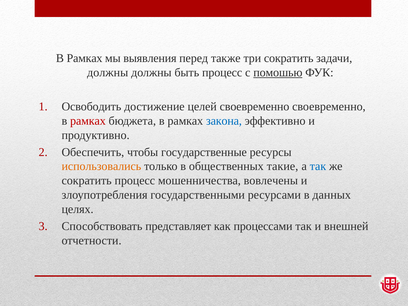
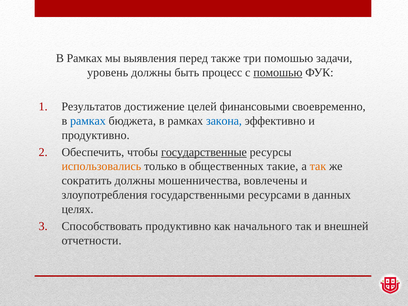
три сократить: сократить -> помошью (289, 58)
должны: должны -> уровень (108, 73)
Освободить: Освободить -> Результатов (91, 107)
целей своевременно: своевременно -> финансовыми (255, 107)
рамках colour: red -> blue (88, 121)
государственные underline: none -> present (204, 152)
так colour: blue -> orange (318, 166)
сократить процесс: процесс -> должны (135, 181)
Способствовать представляет: представляет -> продуктивно (178, 226)
процессами: процессами -> начального (263, 226)
